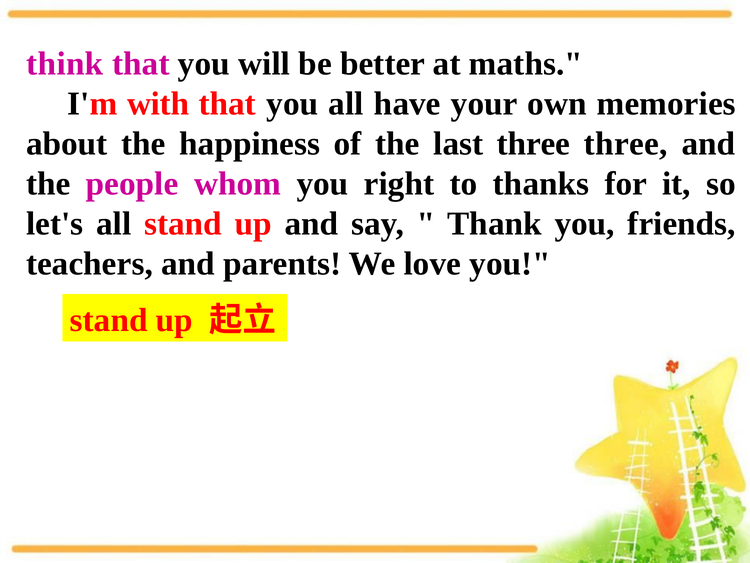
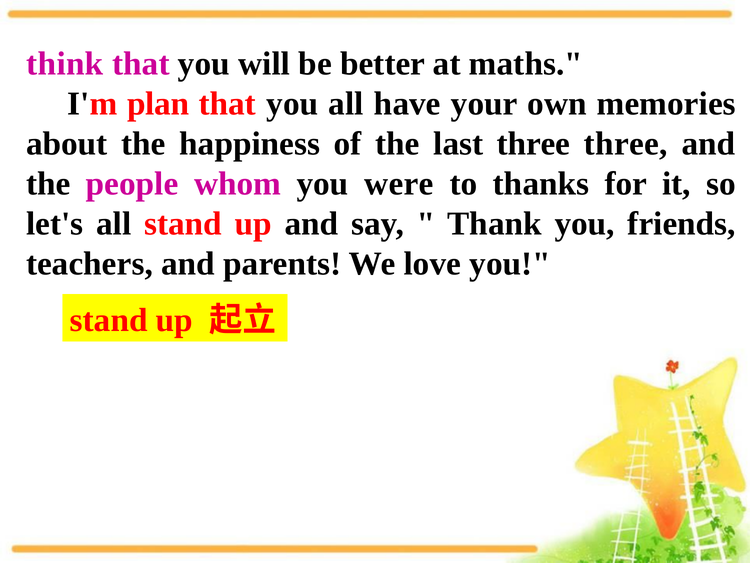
with: with -> plan (158, 104)
right: right -> were (399, 184)
